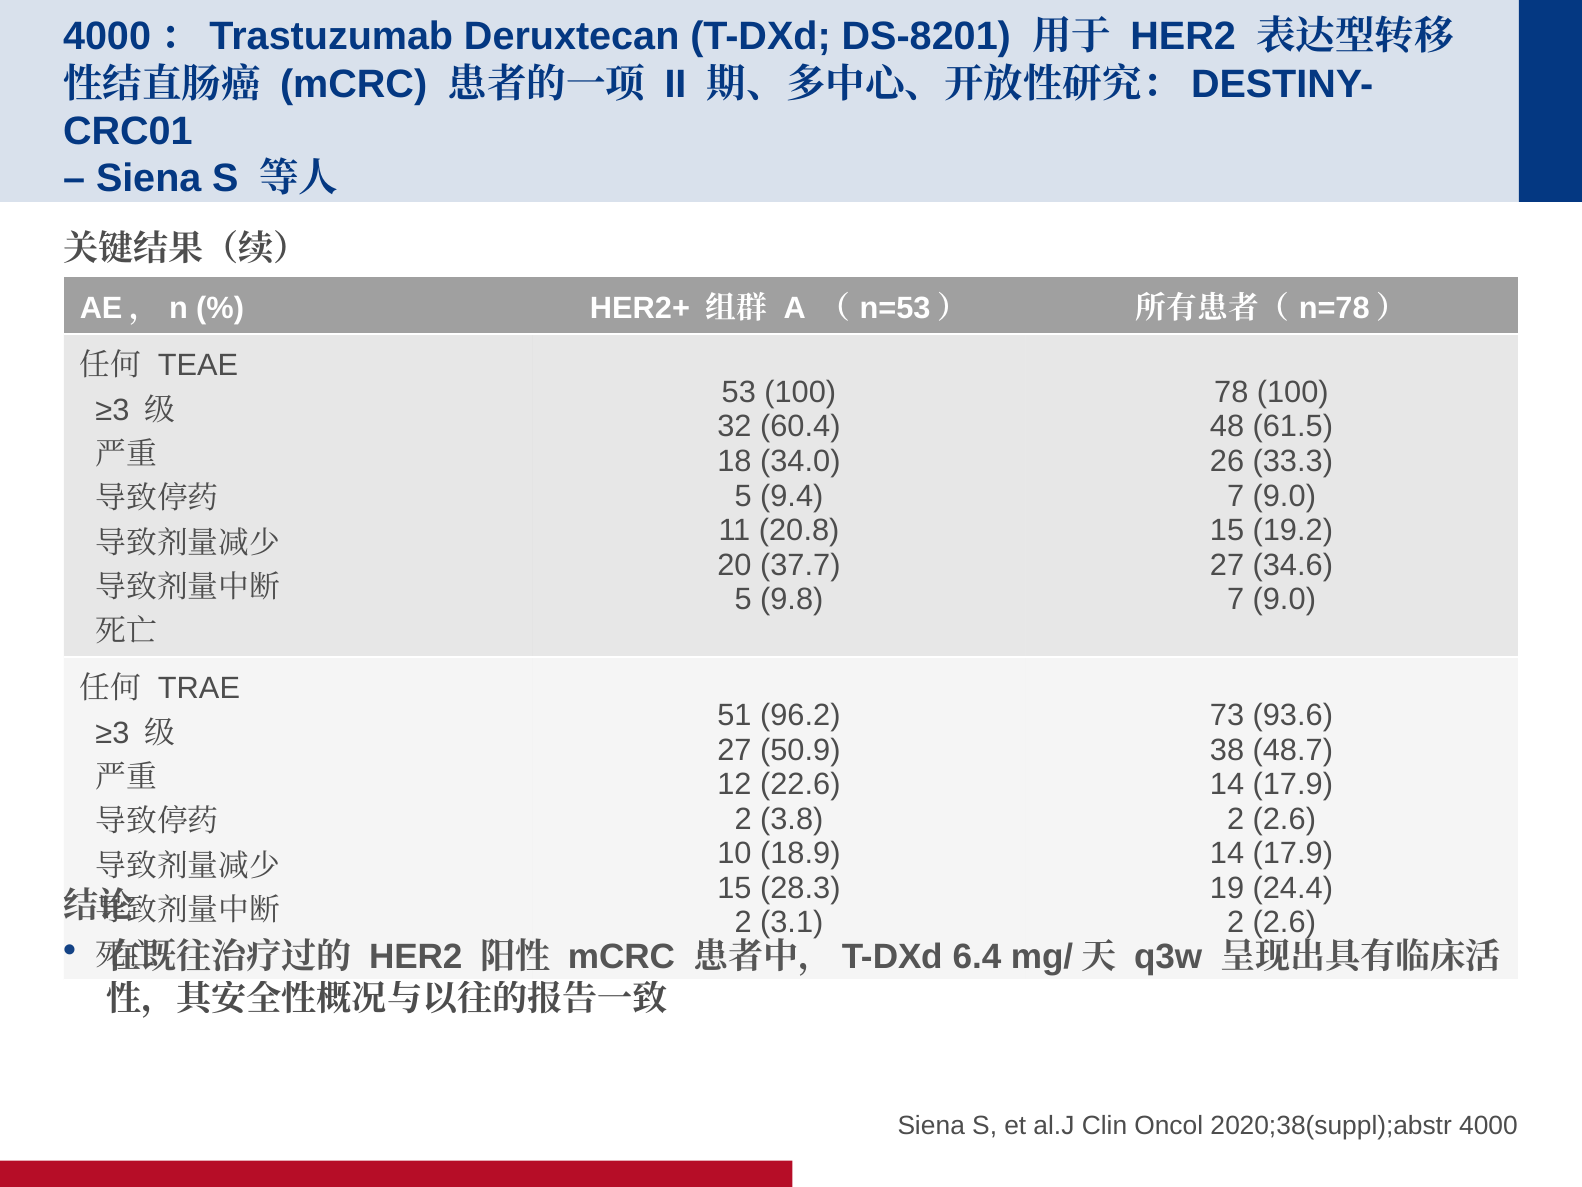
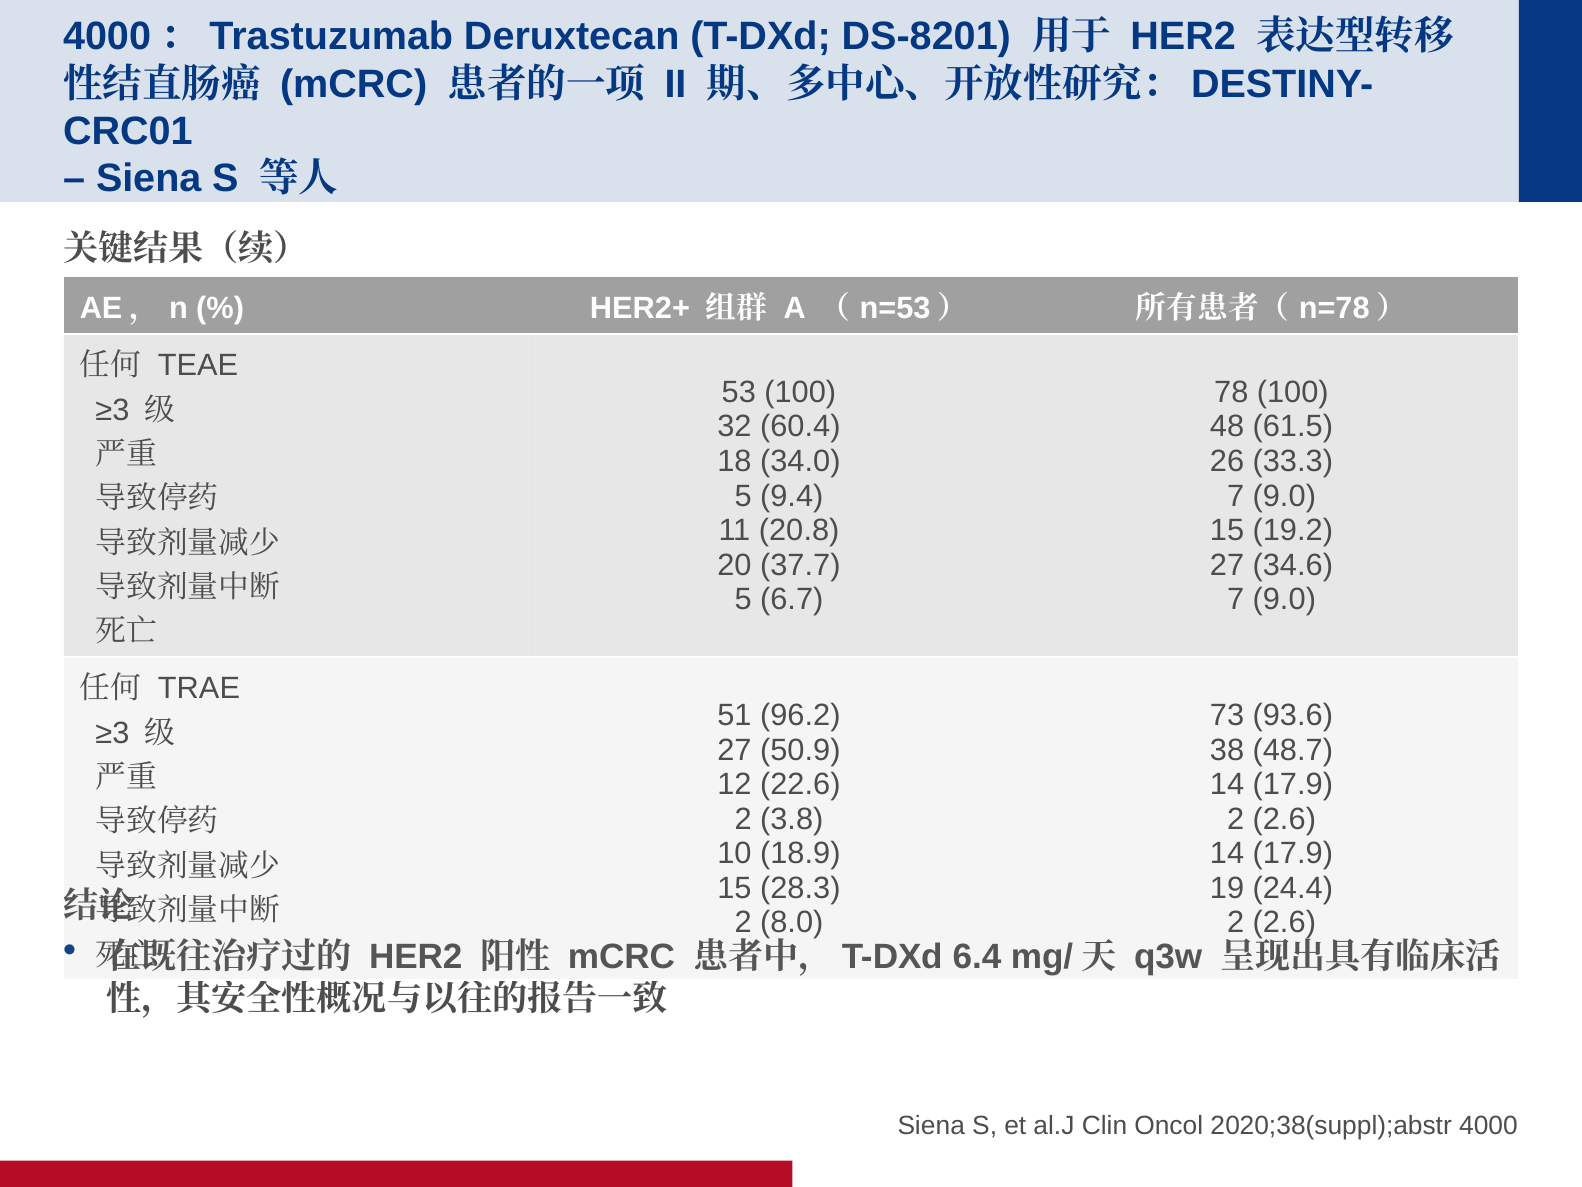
9.8: 9.8 -> 6.7 (792, 599)
3.1: 3.1 -> 8.0 (792, 922)
